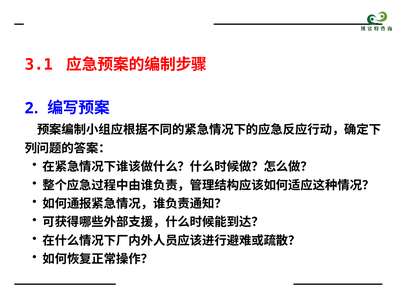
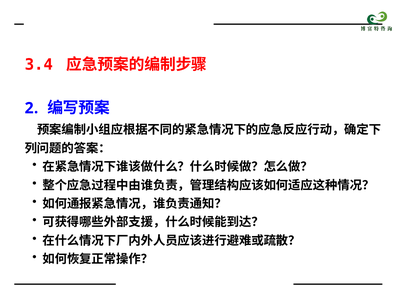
3.1: 3.1 -> 3.4 (39, 65)
